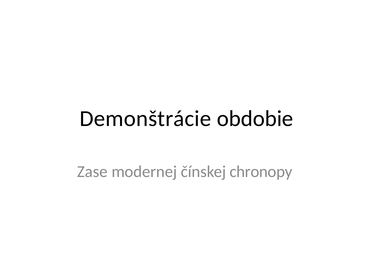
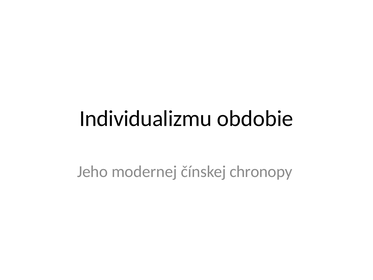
Demonštrácie: Demonštrácie -> Individualizmu (146, 118)
Zase: Zase -> Jeho (92, 171)
